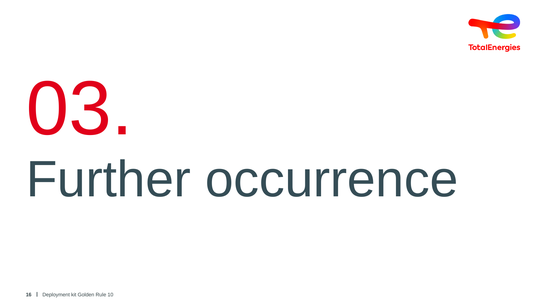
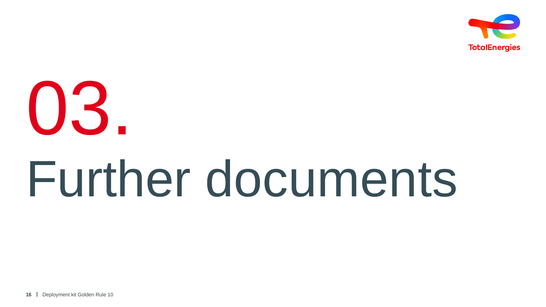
occurrence: occurrence -> documents (331, 180)
